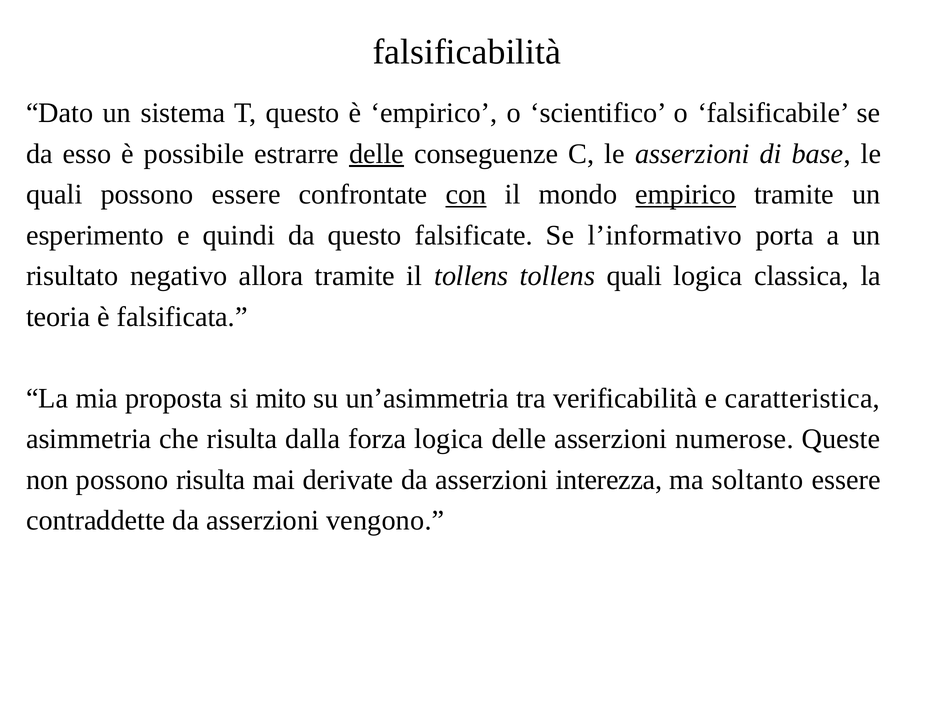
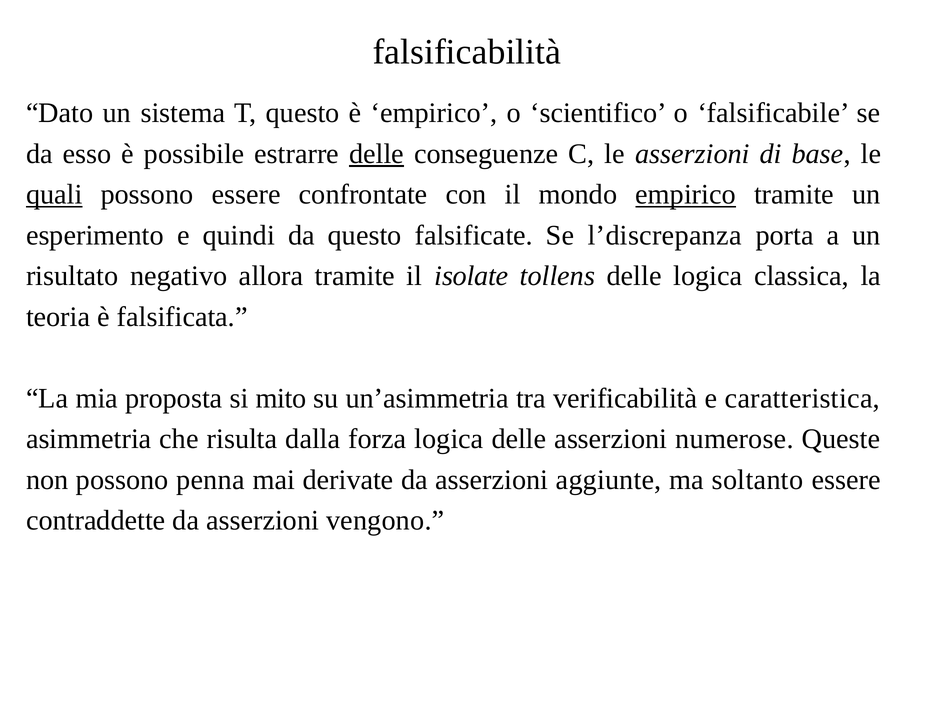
quali underline: none -> present (54, 194)
con underline: present -> none (466, 194)
l’informativo: l’informativo -> l’discrepanza (665, 235)
il tollens: tollens -> isolate (471, 276)
tollens quali: quali -> delle (634, 276)
possono risulta: risulta -> penna (210, 479)
interezza: interezza -> aggiunte (609, 479)
